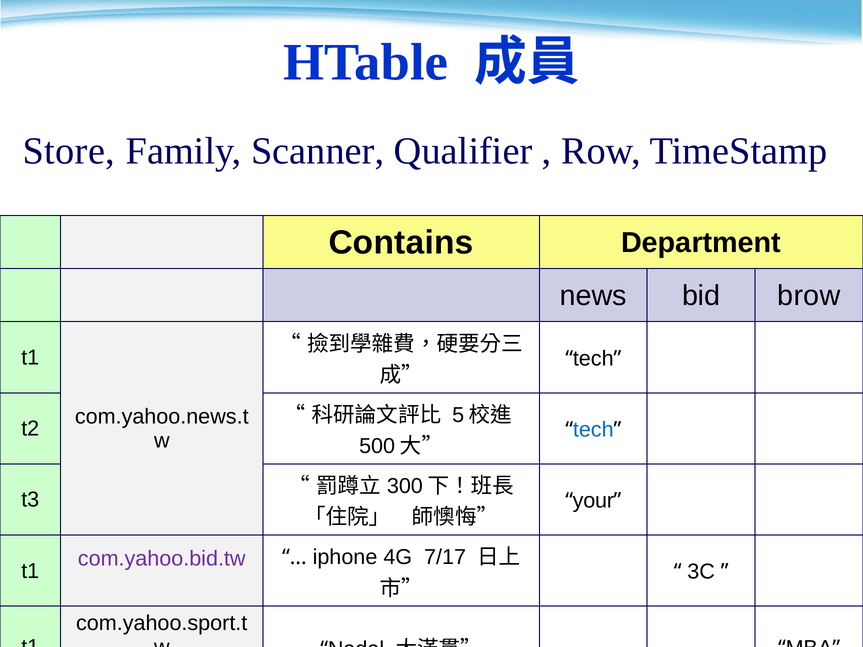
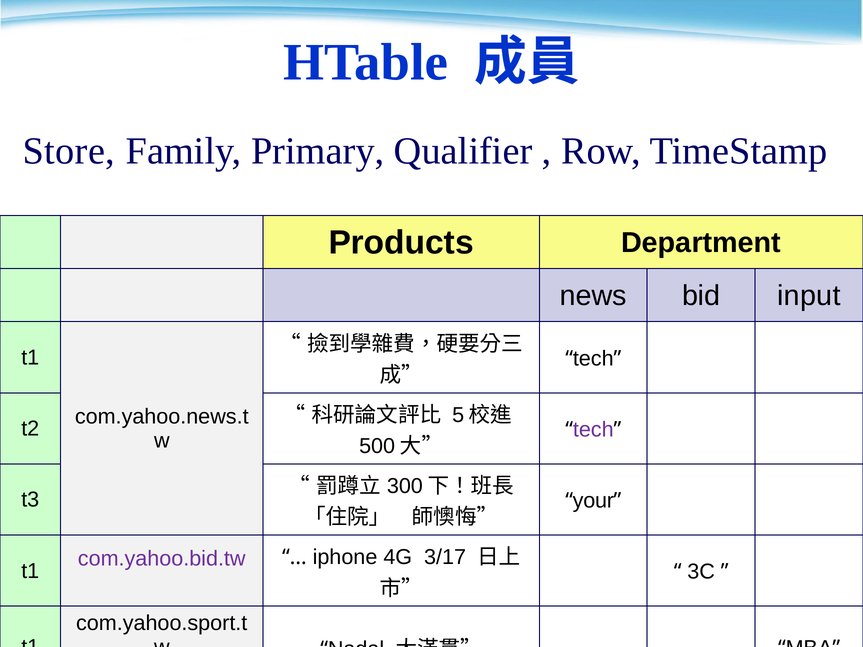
Scanner: Scanner -> Primary (318, 151)
Contains: Contains -> Products (401, 243)
brow: brow -> input (809, 296)
tech colour: blue -> purple (593, 430)
7/17: 7/17 -> 3/17 (445, 557)
